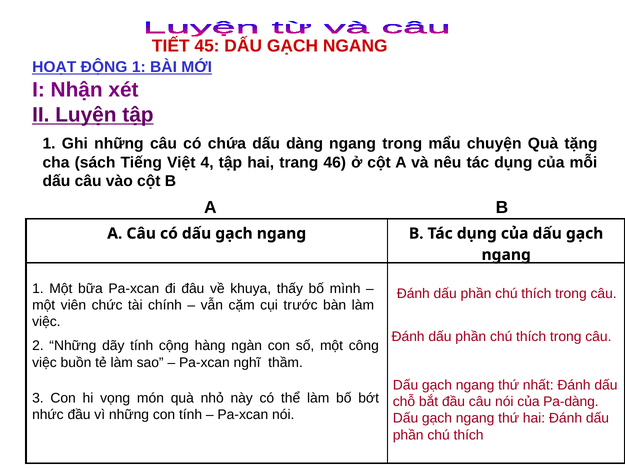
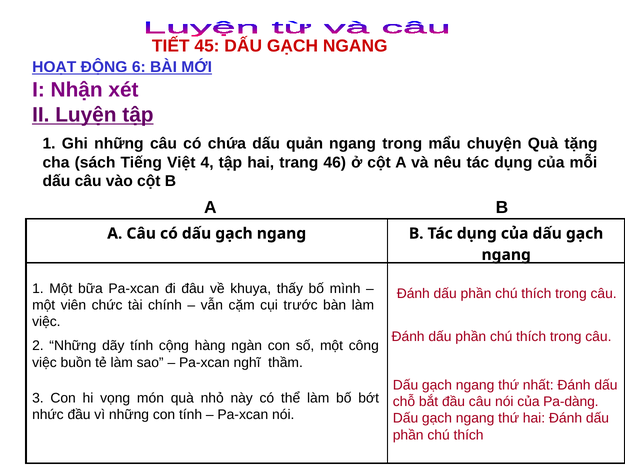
ĐỘNG 1: 1 -> 6 (139, 67)
dàng: dàng -> quản (305, 144)
